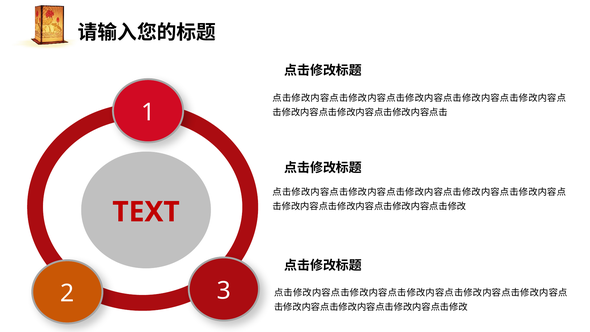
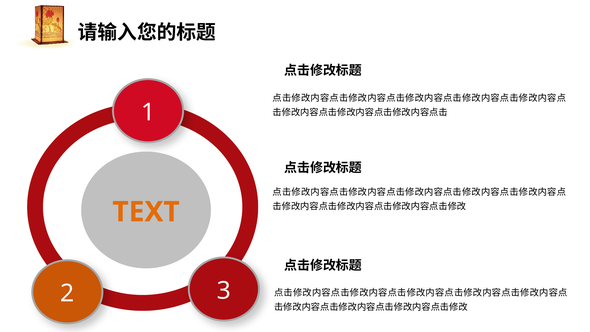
TEXT colour: red -> orange (146, 212)
